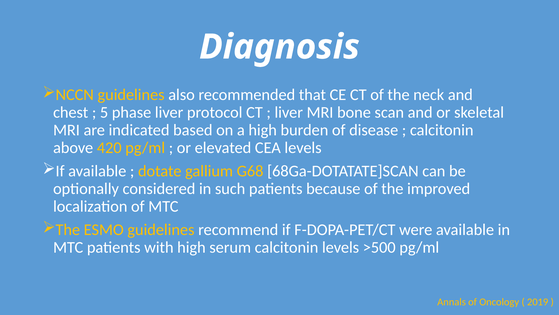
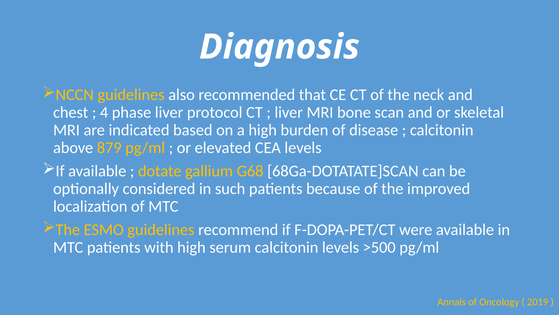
5: 5 -> 4 (104, 112)
420: 420 -> 879 (109, 147)
